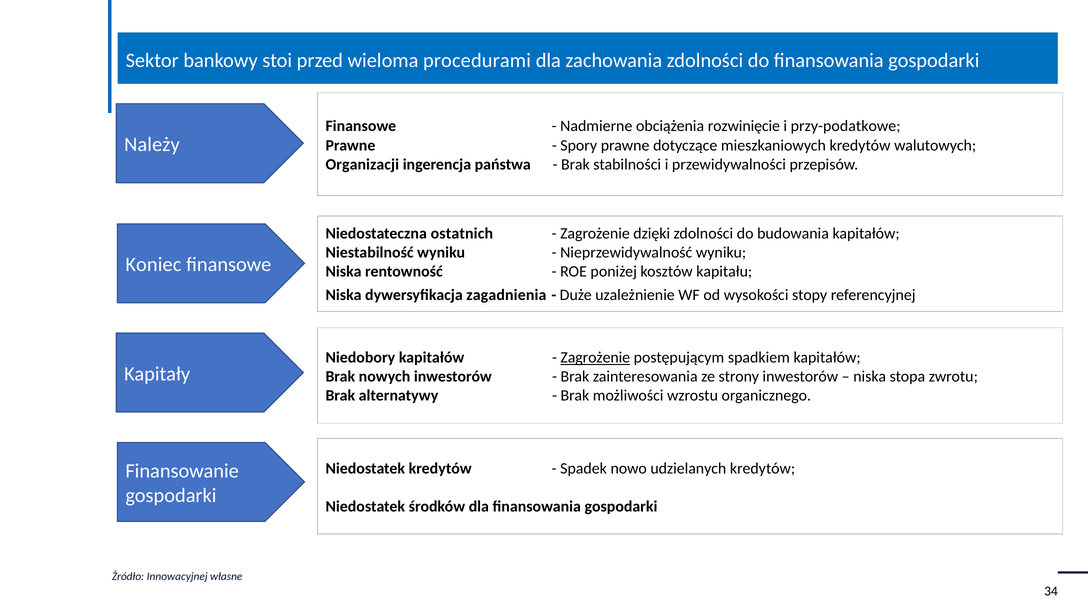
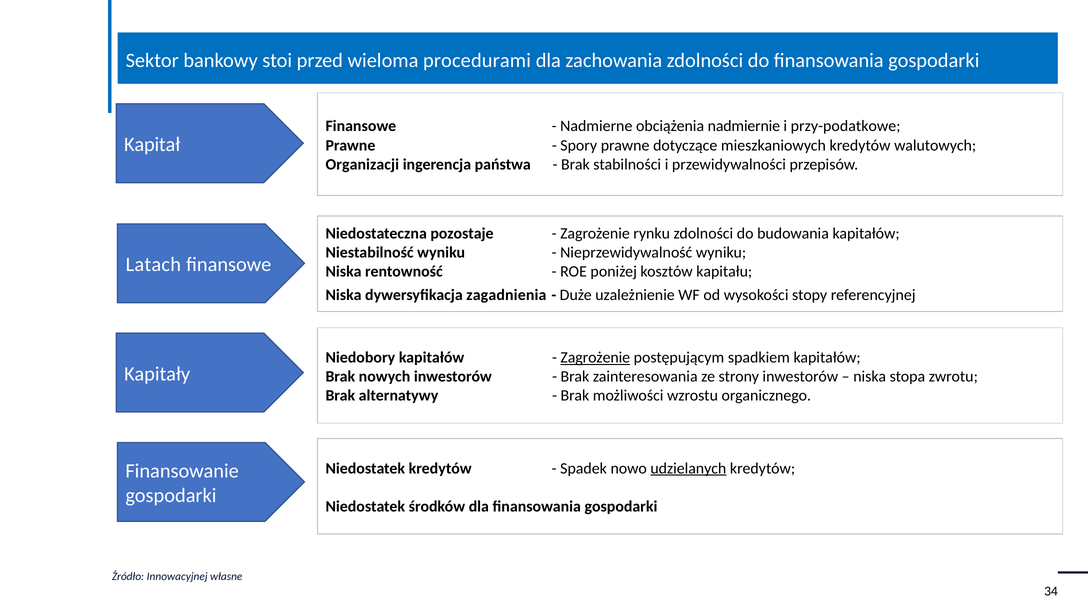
rozwinięcie: rozwinięcie -> nadmiernie (744, 126)
Należy: Należy -> Kapitał (152, 145)
ostatnich: ostatnich -> pozostaje (462, 233)
dzięki: dzięki -> rynku (652, 233)
Koniec: Koniec -> Latach (153, 265)
udzielanych underline: none -> present (688, 468)
